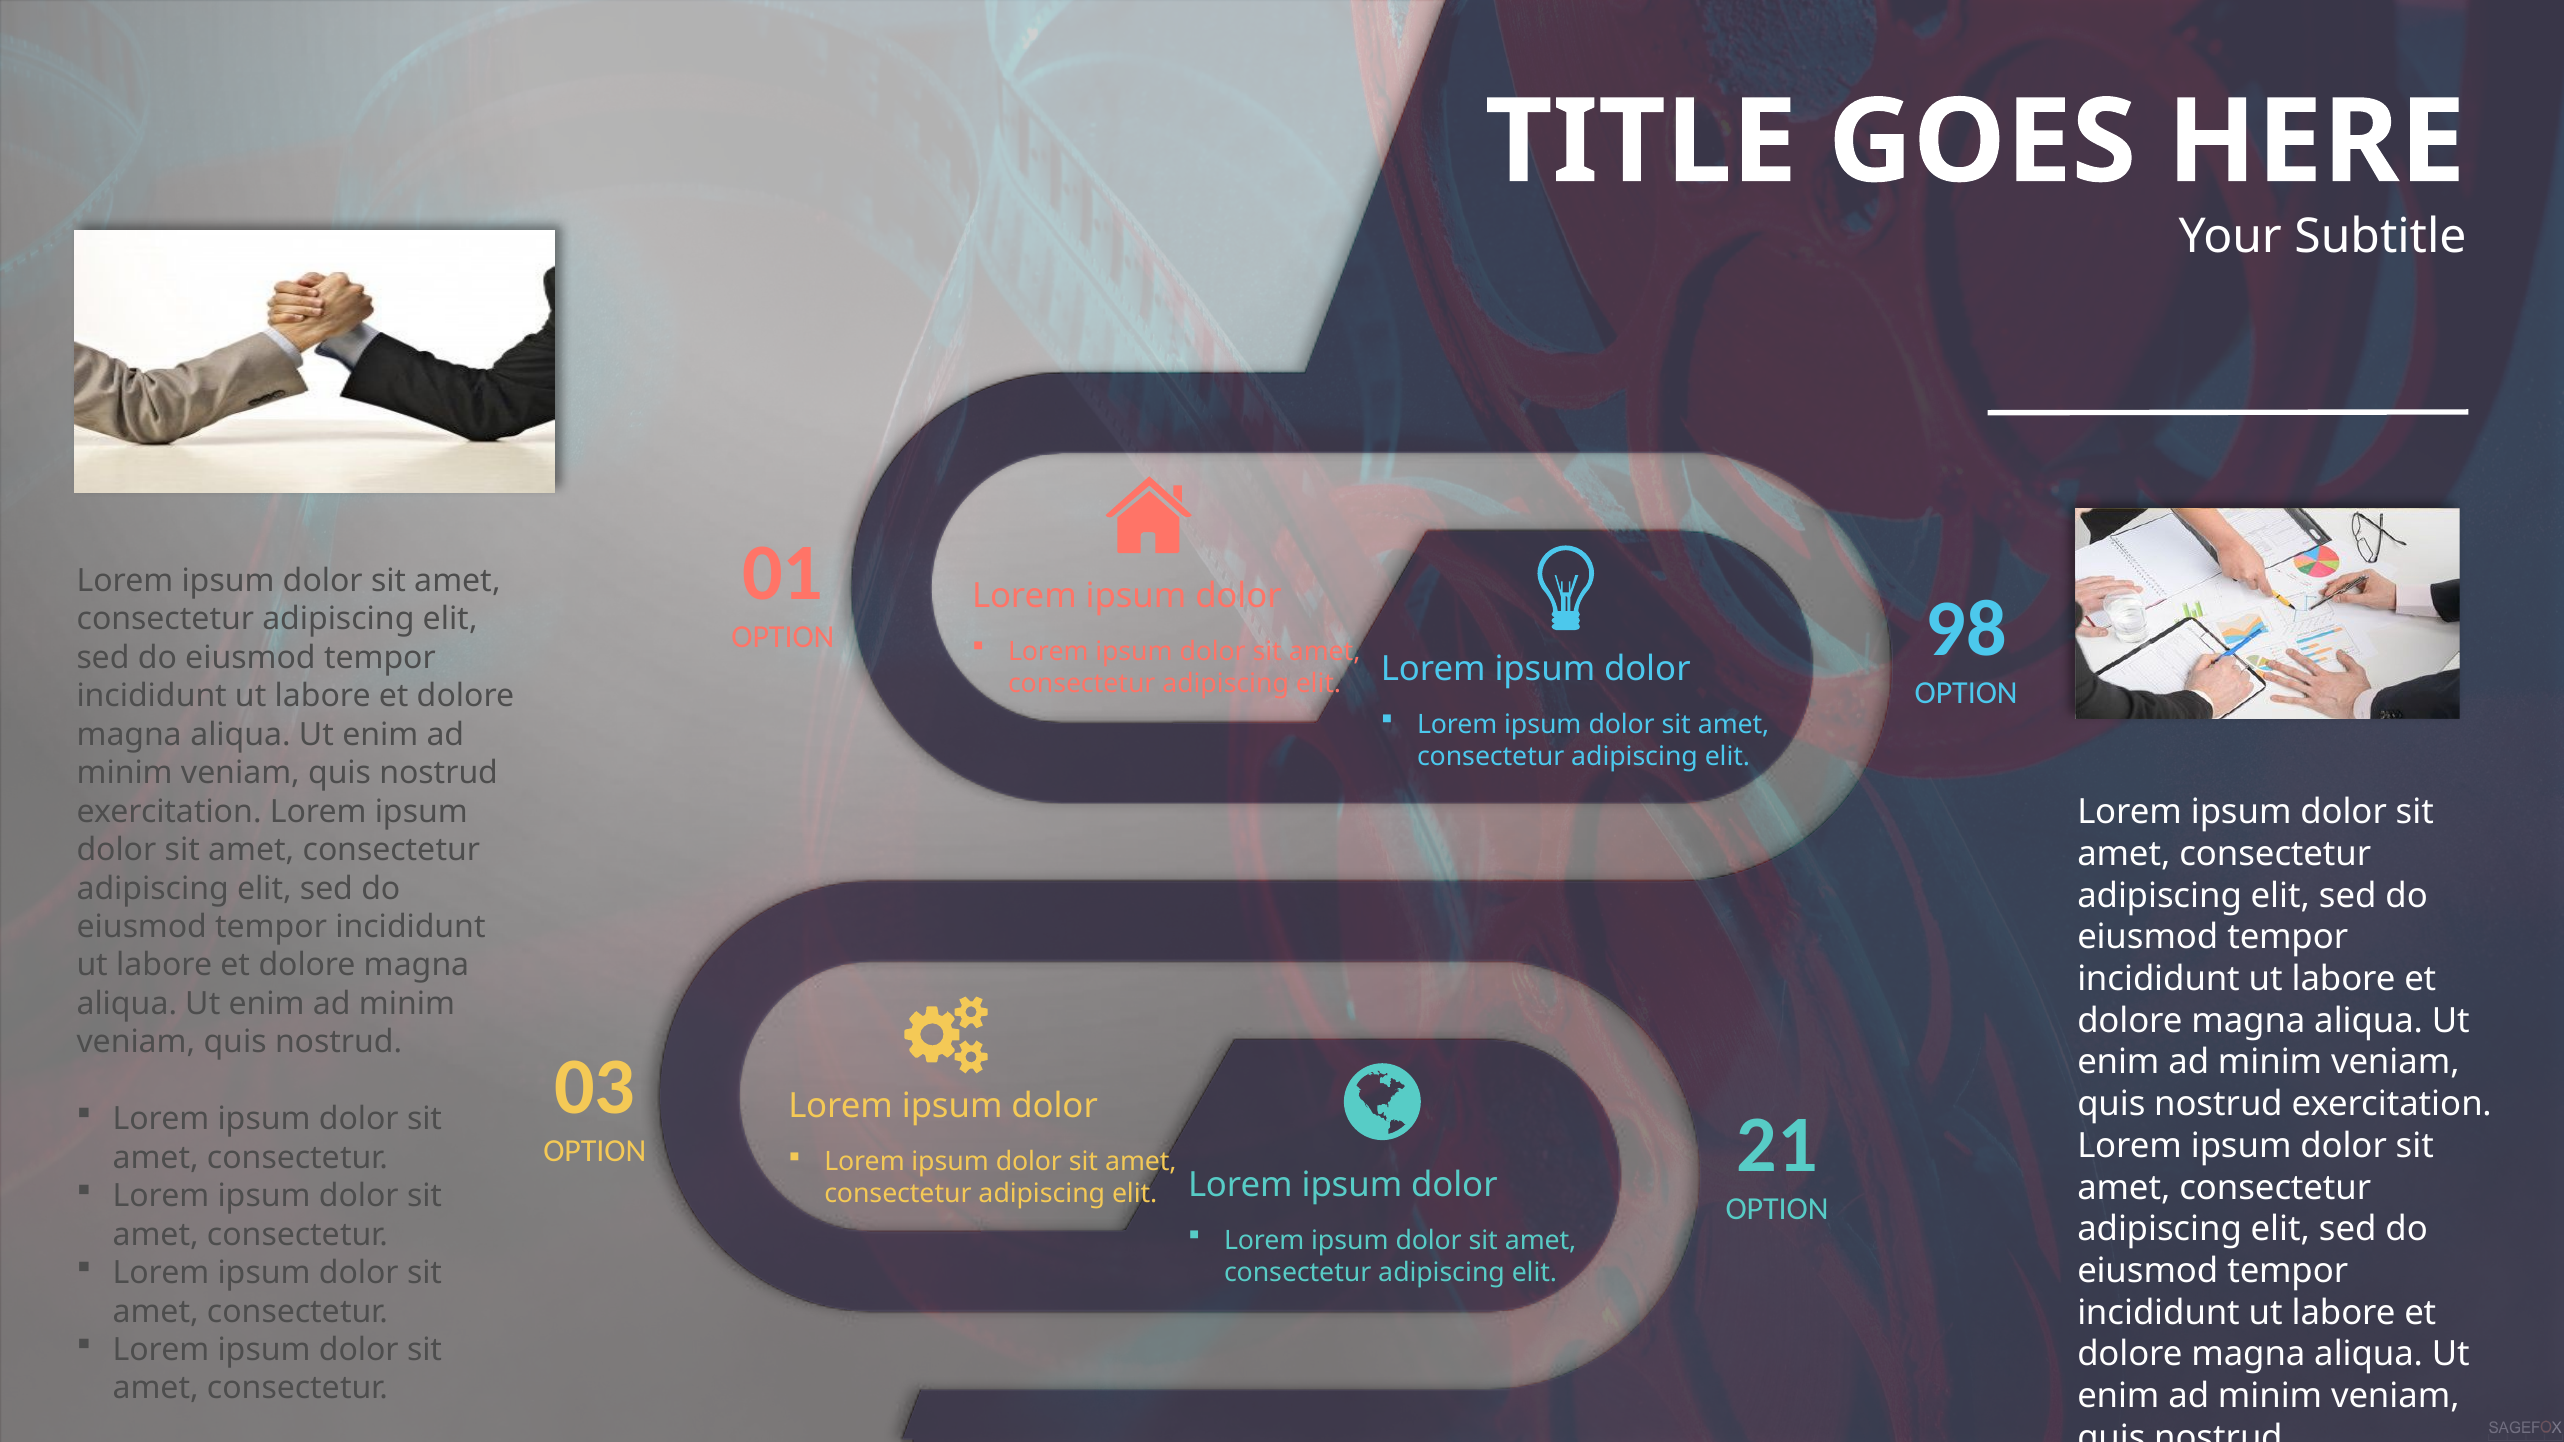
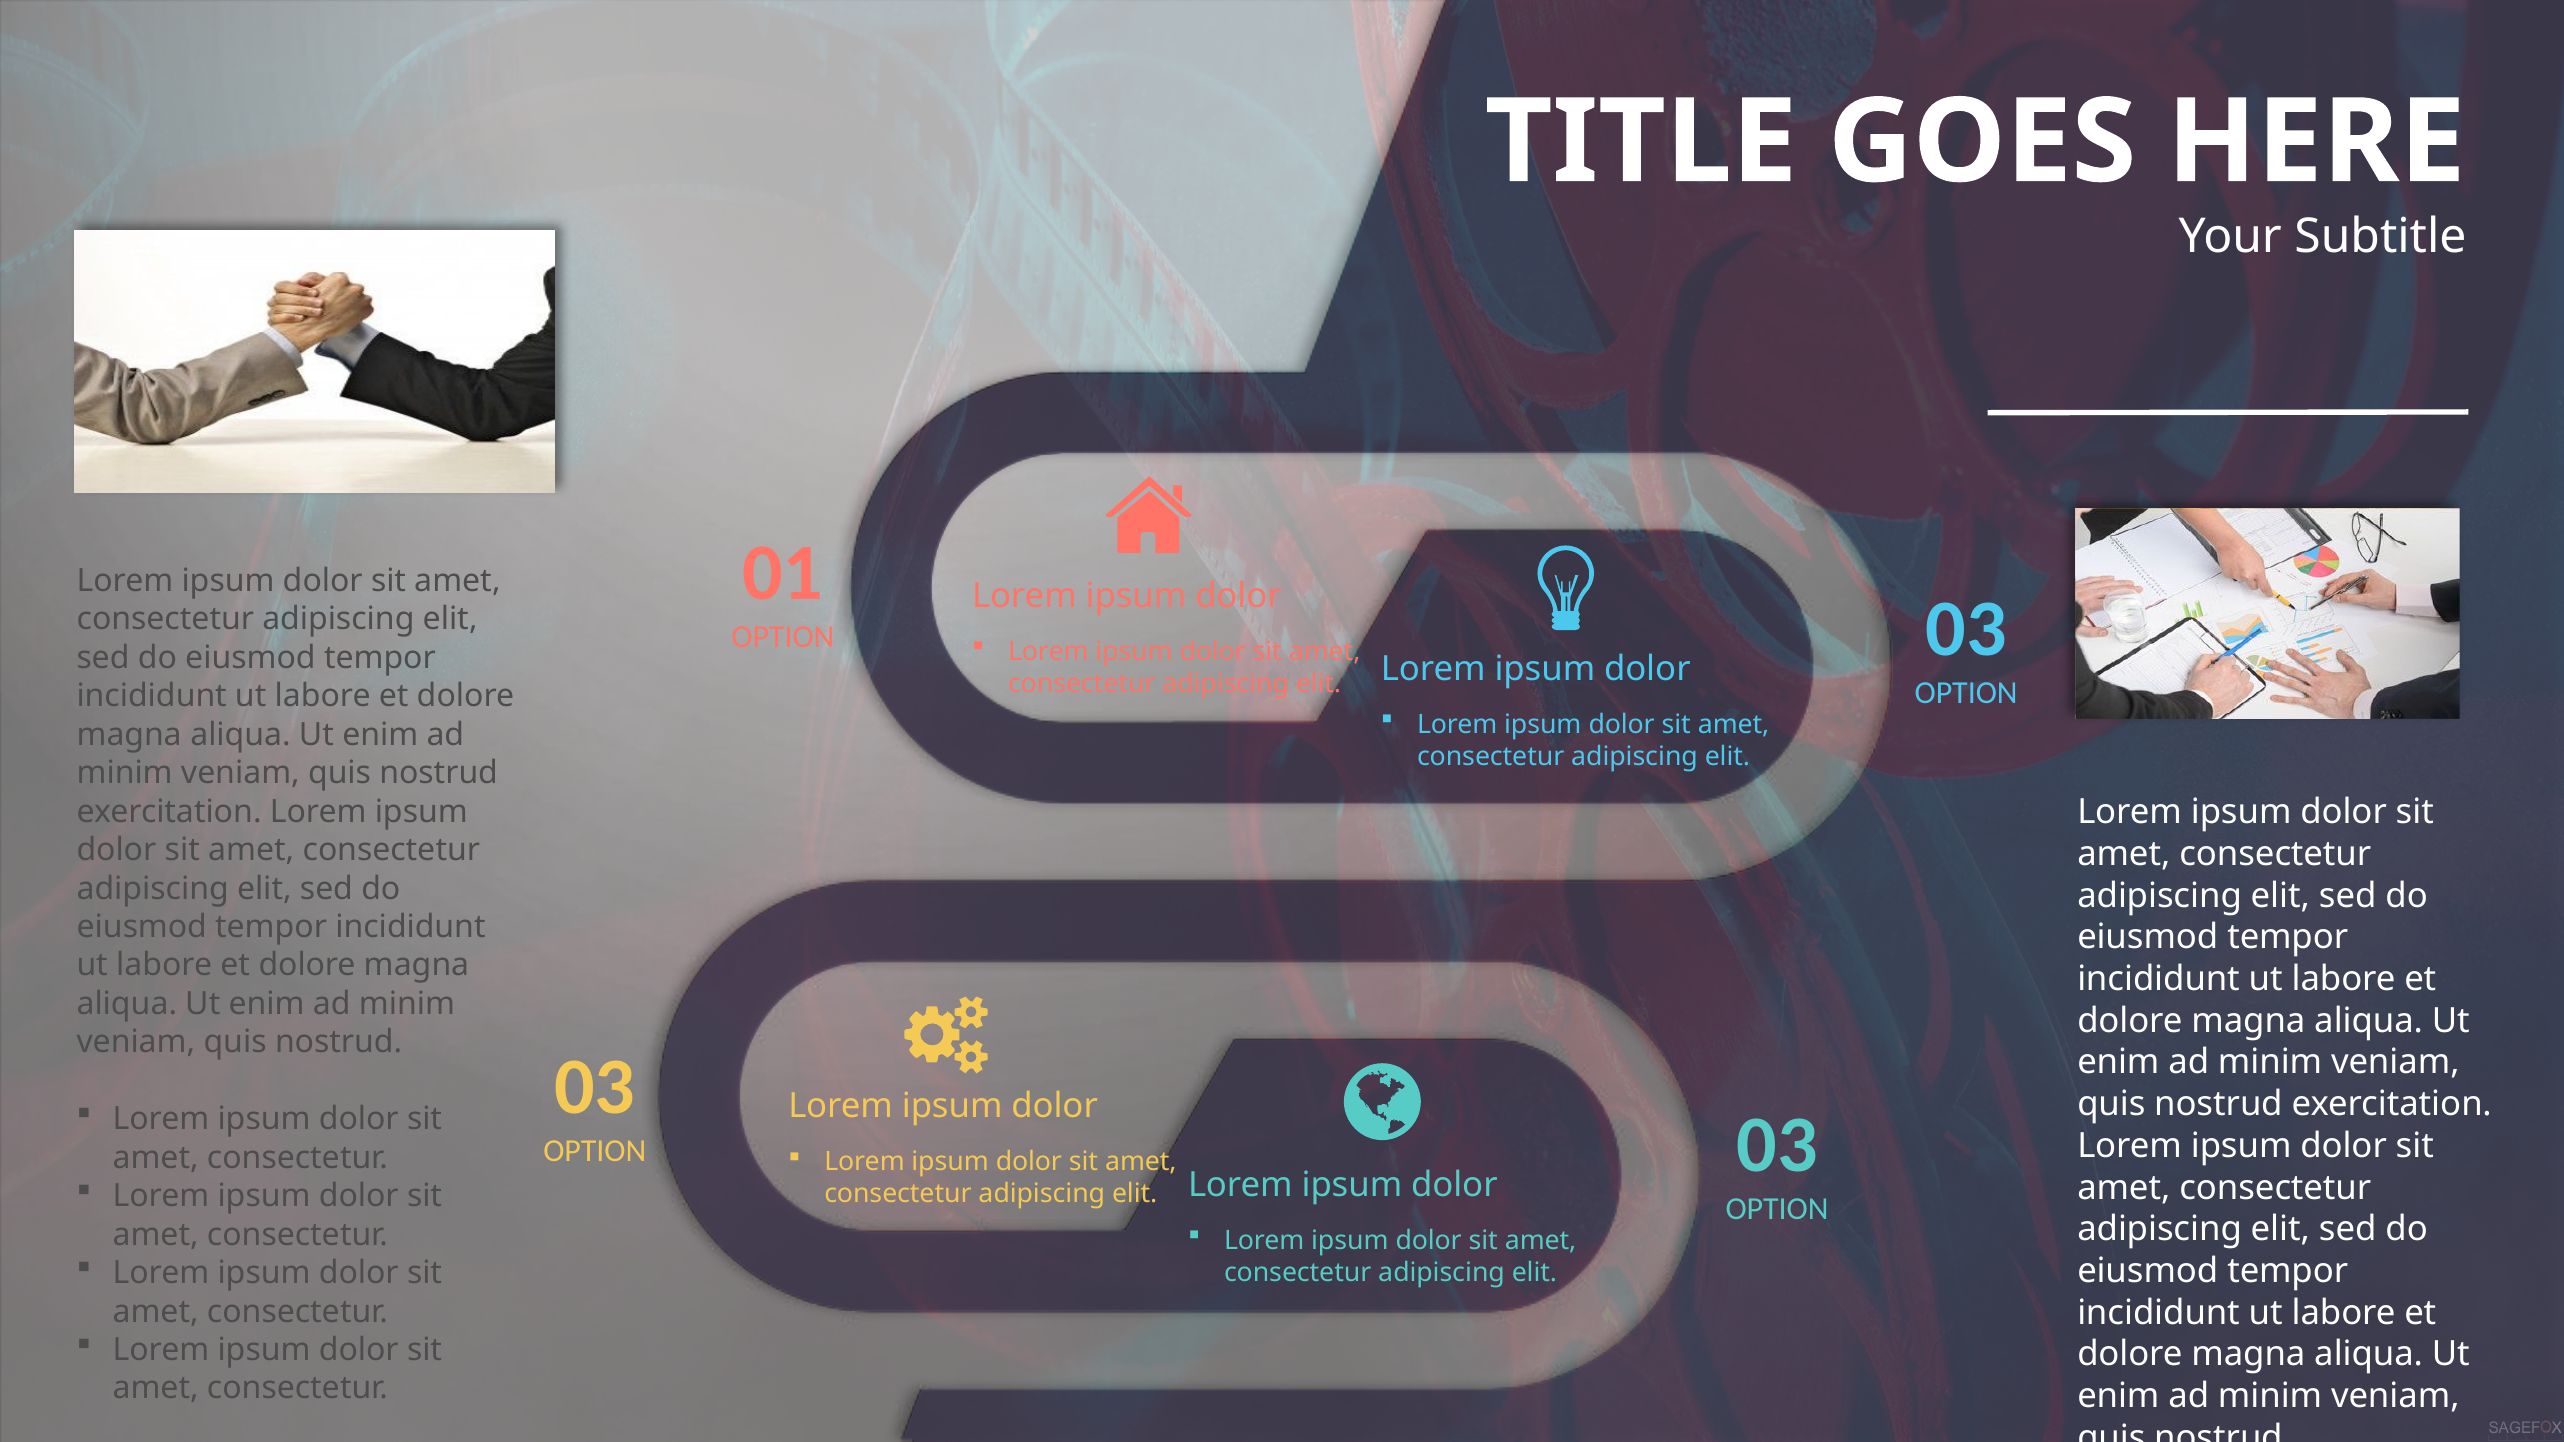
98: 98 -> 03 (1966, 629)
21: 21 -> 03 (1777, 1145)
